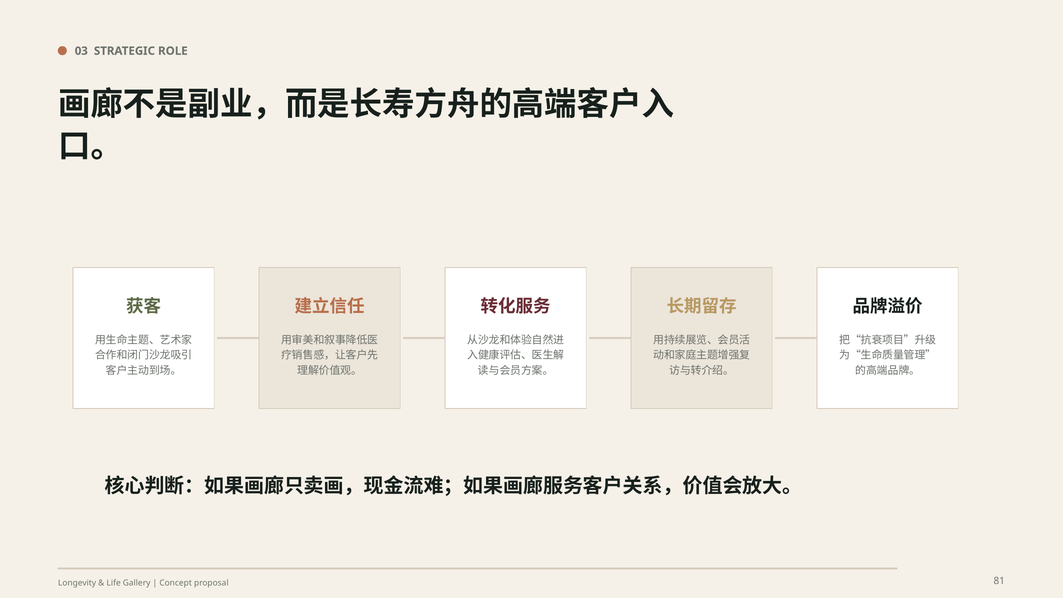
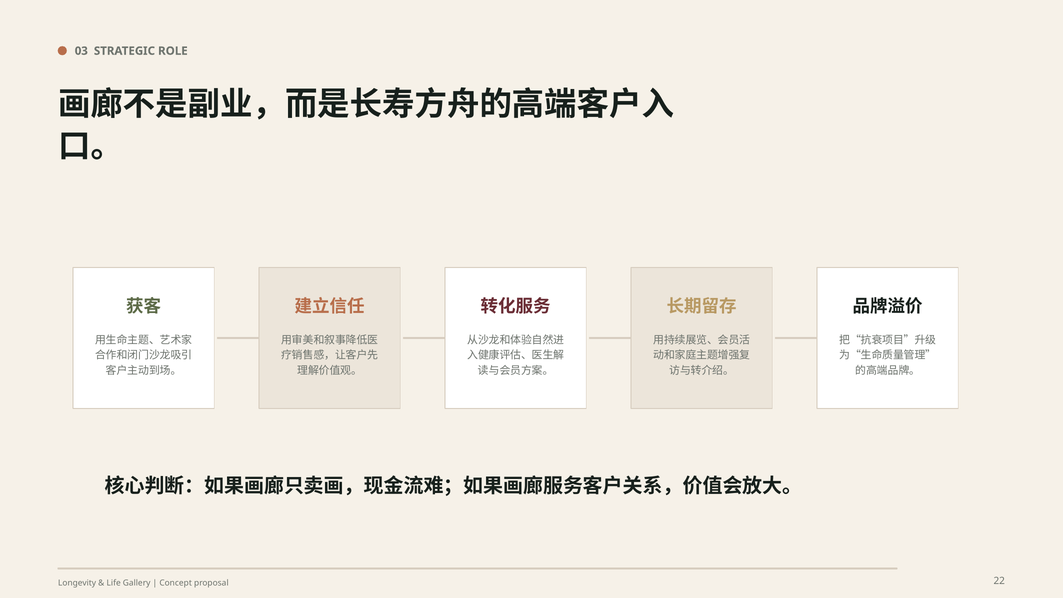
81: 81 -> 22 (999, 581)
